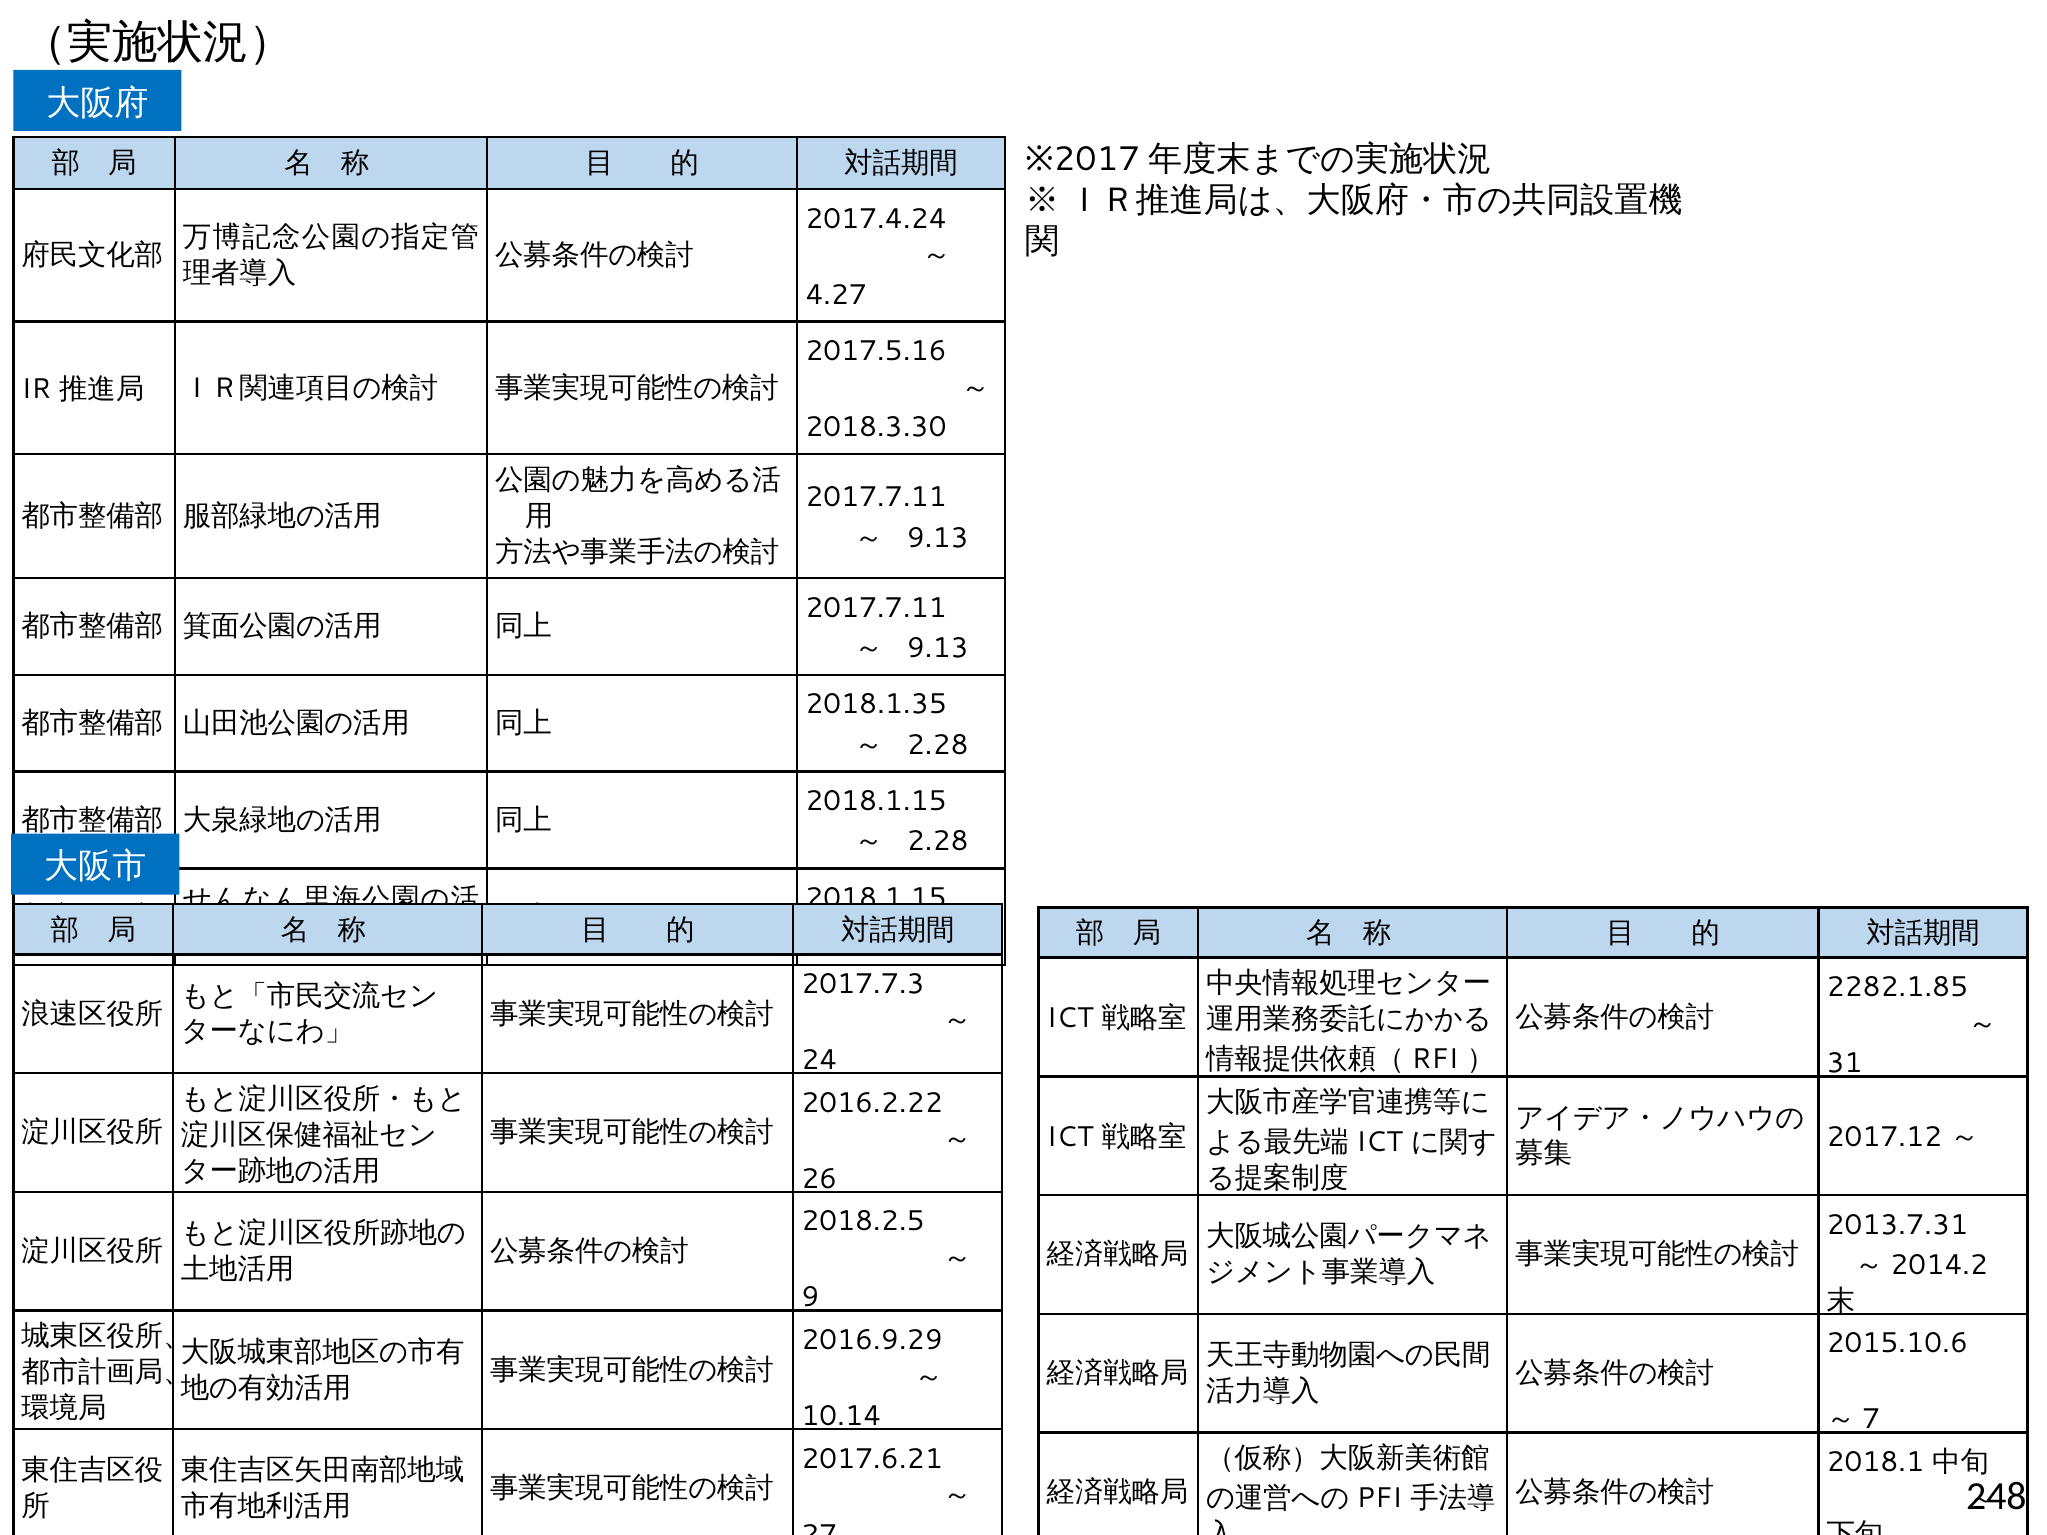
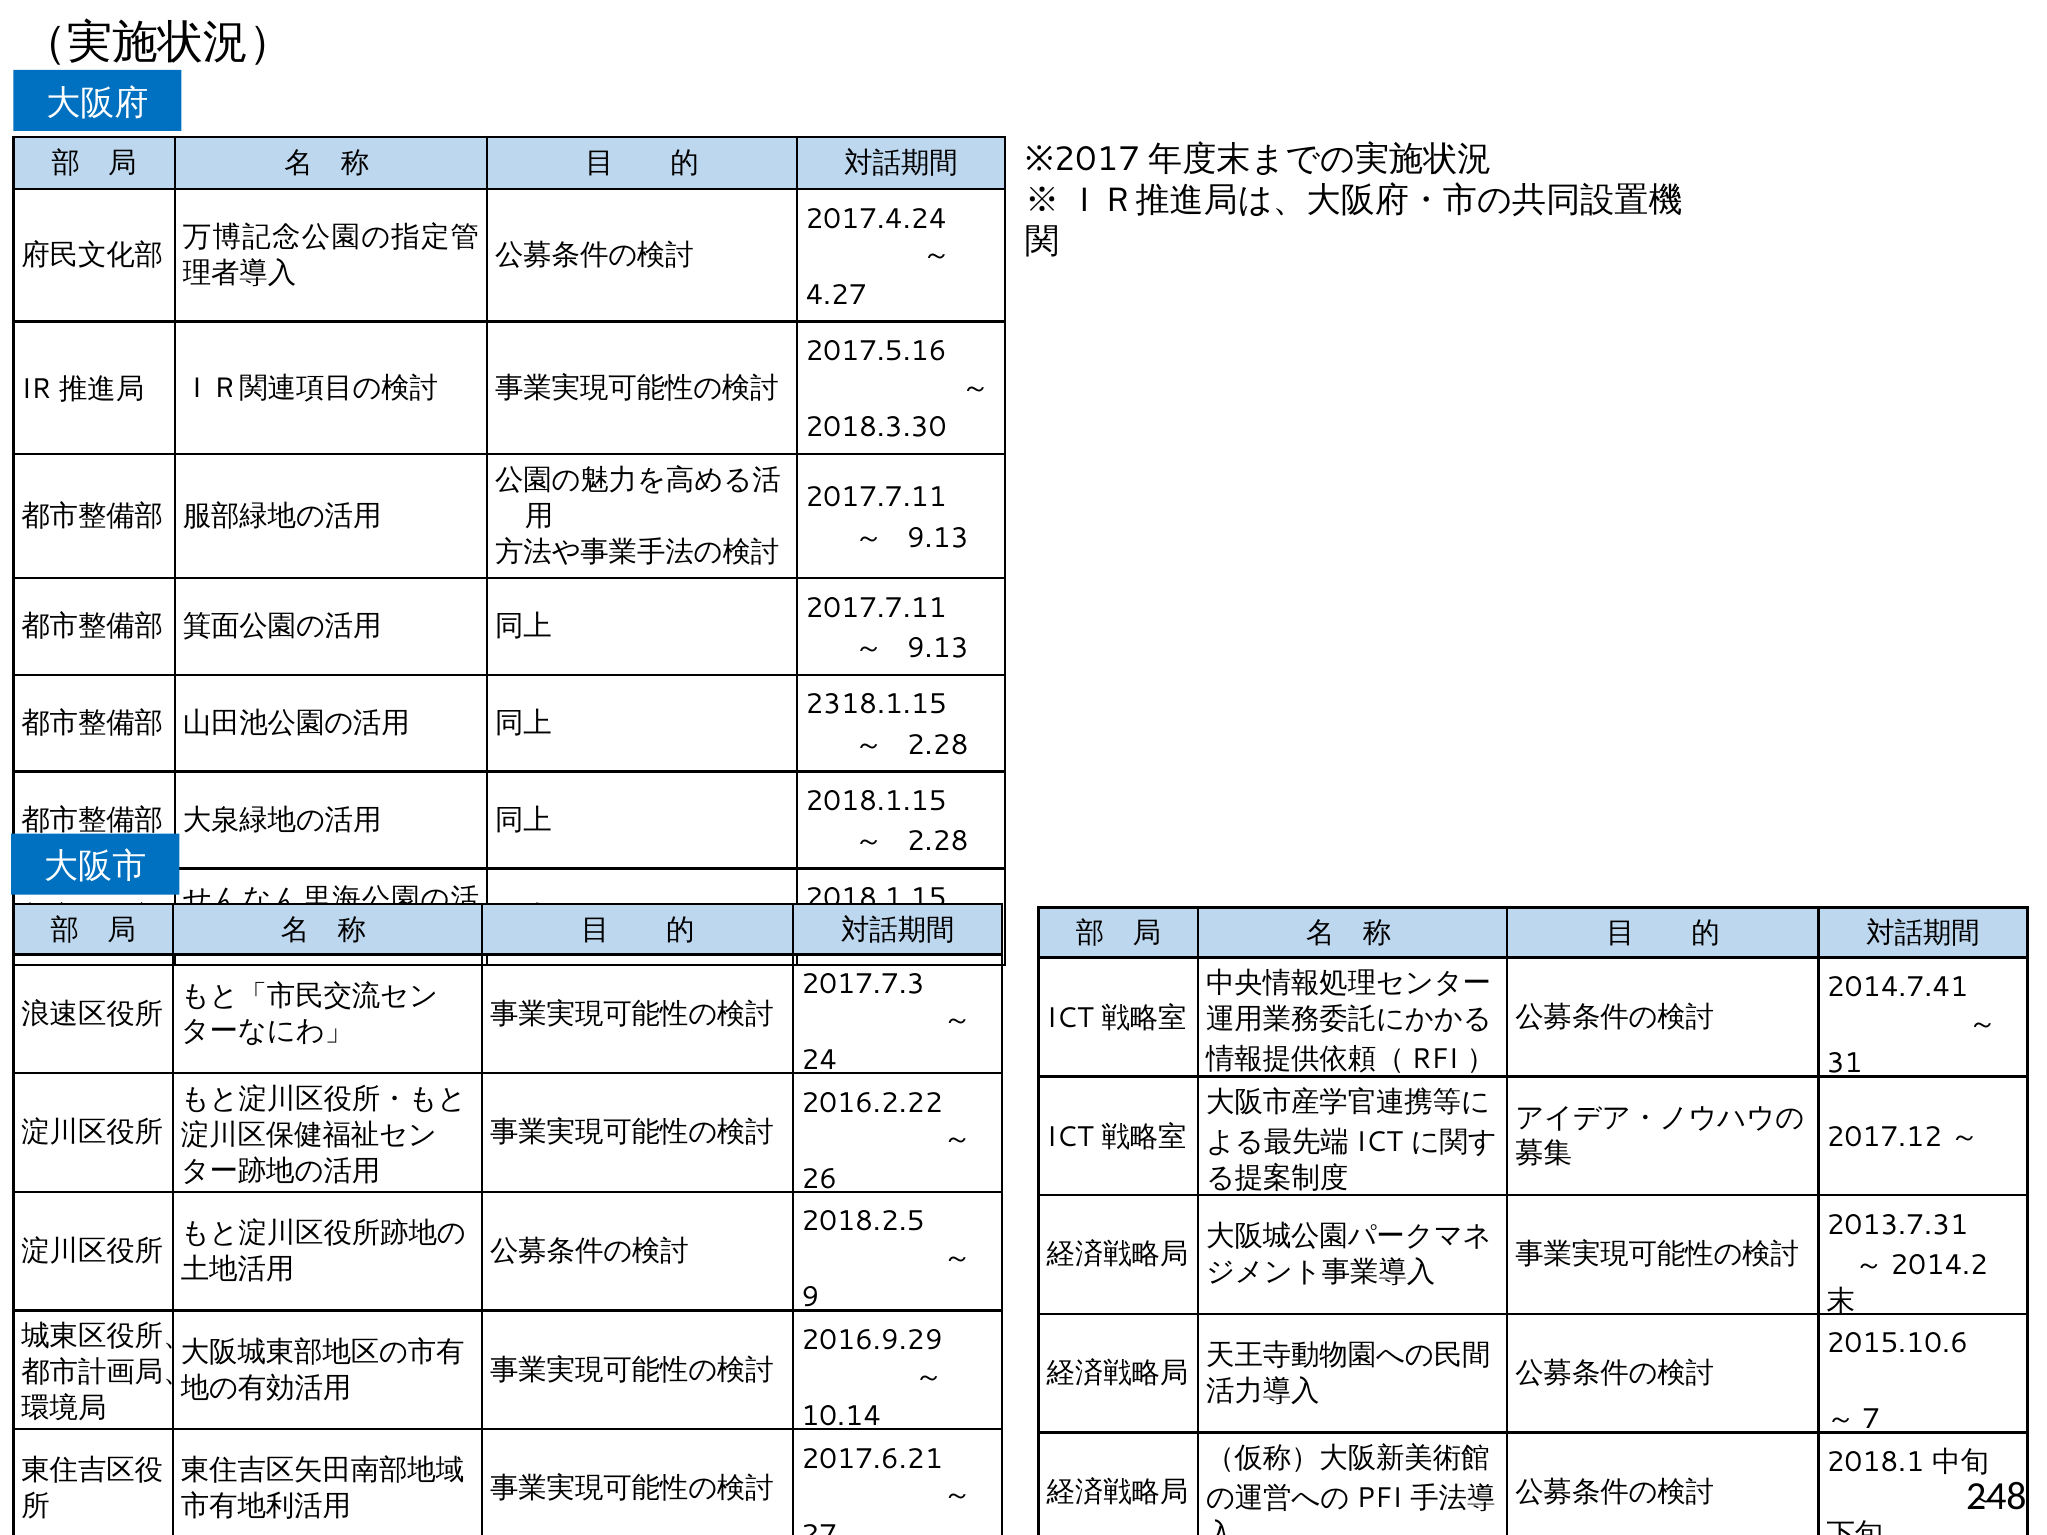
2018.1.35: 2018.1.35 -> 2318.1.15 (876, 705)
2282.1.85: 2282.1.85 -> 2014.7.41 (1897, 987)
